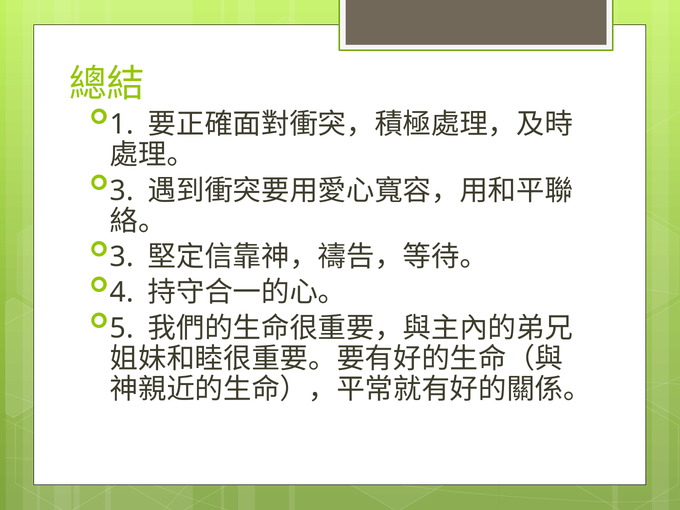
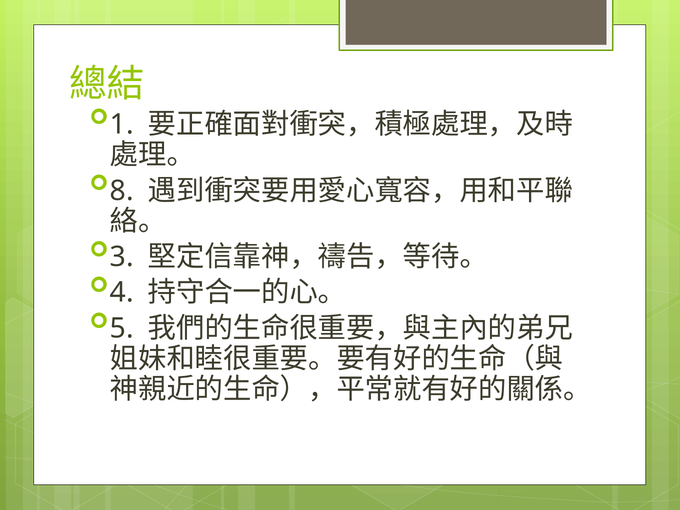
3: 3 -> 8 (122, 191)
